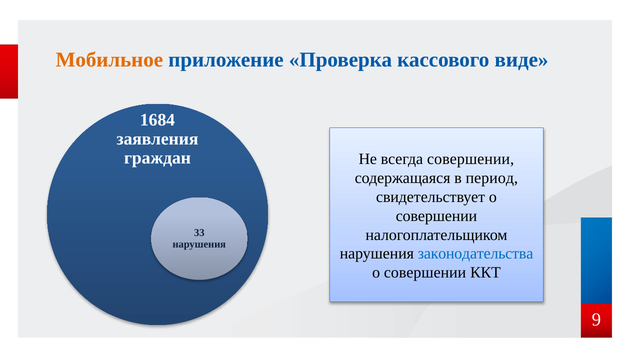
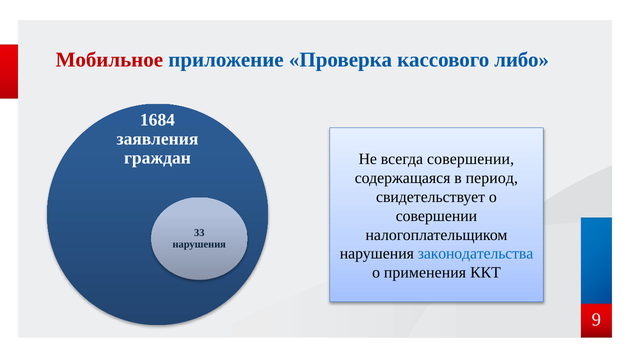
Мобильное colour: orange -> red (109, 60)
виде: виде -> либо (522, 60)
совершении: совершении -> применения (425, 272)
